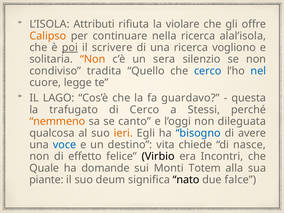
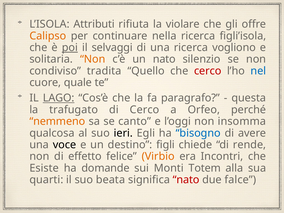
alal’isola: alal’isola -> figli’isola (243, 36)
scrivere: scrivere -> selvaggi (112, 48)
un sera: sera -> nato (164, 59)
cerco colour: blue -> red (208, 71)
legge: legge -> quale (78, 83)
LAGO underline: none -> present (59, 98)
guardavo: guardavo -> paragrafo (191, 98)
Stessi: Stessi -> Orfeo (204, 110)
dileguata: dileguata -> insomma (242, 121)
ieri colour: orange -> black (123, 133)
voce colour: blue -> black (65, 145)
vita: vita -> figli (166, 145)
nasce: nasce -> rende (250, 145)
Virbio colour: black -> orange (158, 156)
Quale: Quale -> Esiste (44, 168)
piante: piante -> quarti (46, 180)
deum: deum -> beata (110, 180)
nato colour: black -> red (186, 180)
